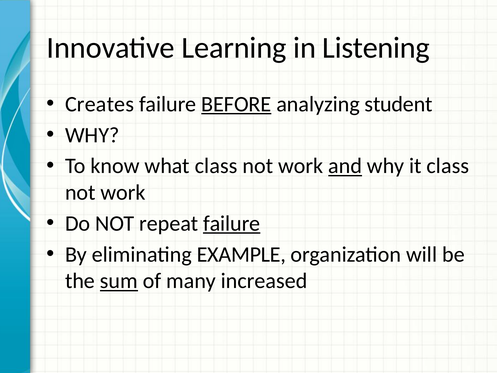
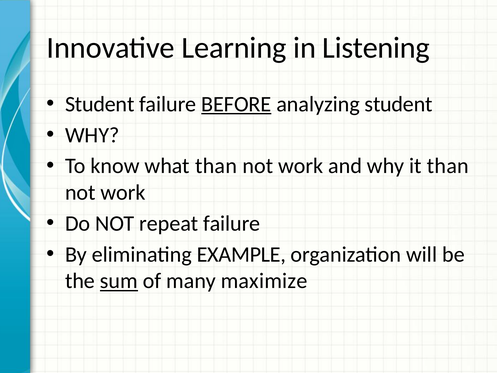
Creates: Creates -> Student (100, 104)
what class: class -> than (216, 166)
and underline: present -> none (345, 166)
it class: class -> than (448, 166)
failure underline: present -> none (232, 223)
increased: increased -> maximize (264, 281)
